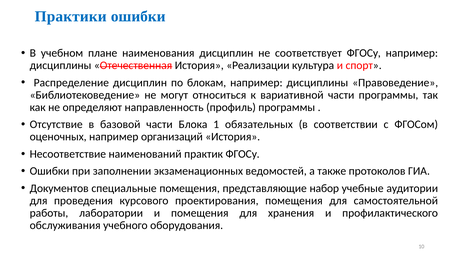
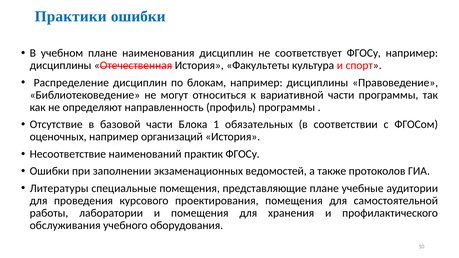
Реализации: Реализации -> Факультеты (258, 65)
Документов: Документов -> Литературы (59, 188)
представляющие набор: набор -> плане (324, 188)
